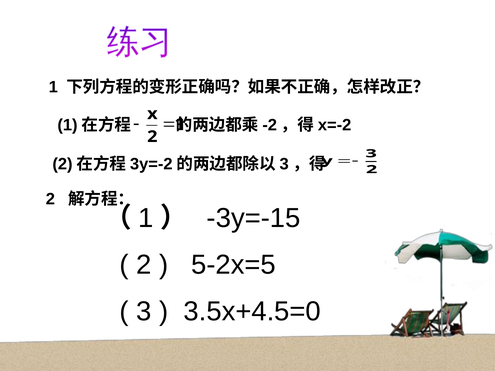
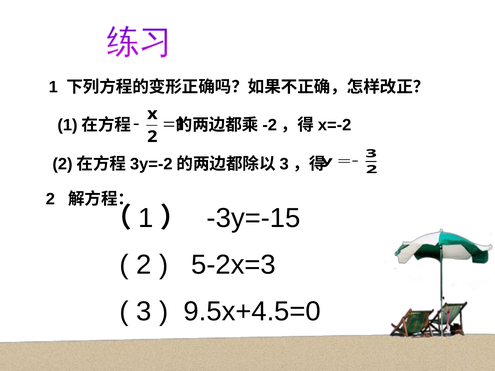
5-2x=5: 5-2x=5 -> 5-2x=3 (233, 265)
3.5x+4.5=0: 3.5x+4.5=0 -> 9.5x+4.5=0 (252, 312)
